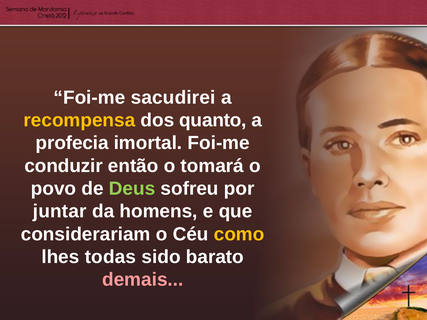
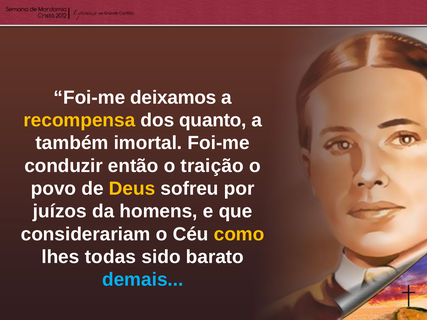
sacudirei: sacudirei -> deixamos (173, 98)
profecia: profecia -> também (72, 143)
tomará: tomará -> traição (212, 166)
Deus colour: light green -> yellow (132, 189)
juntar: juntar -> juízos (60, 211)
demais colour: pink -> light blue (143, 280)
